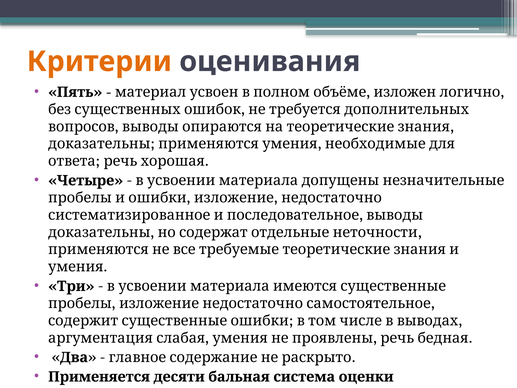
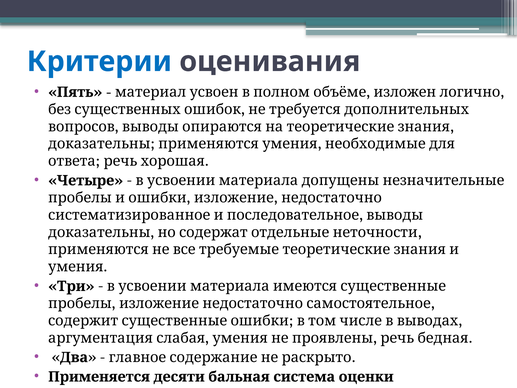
Критерии colour: orange -> blue (99, 62)
